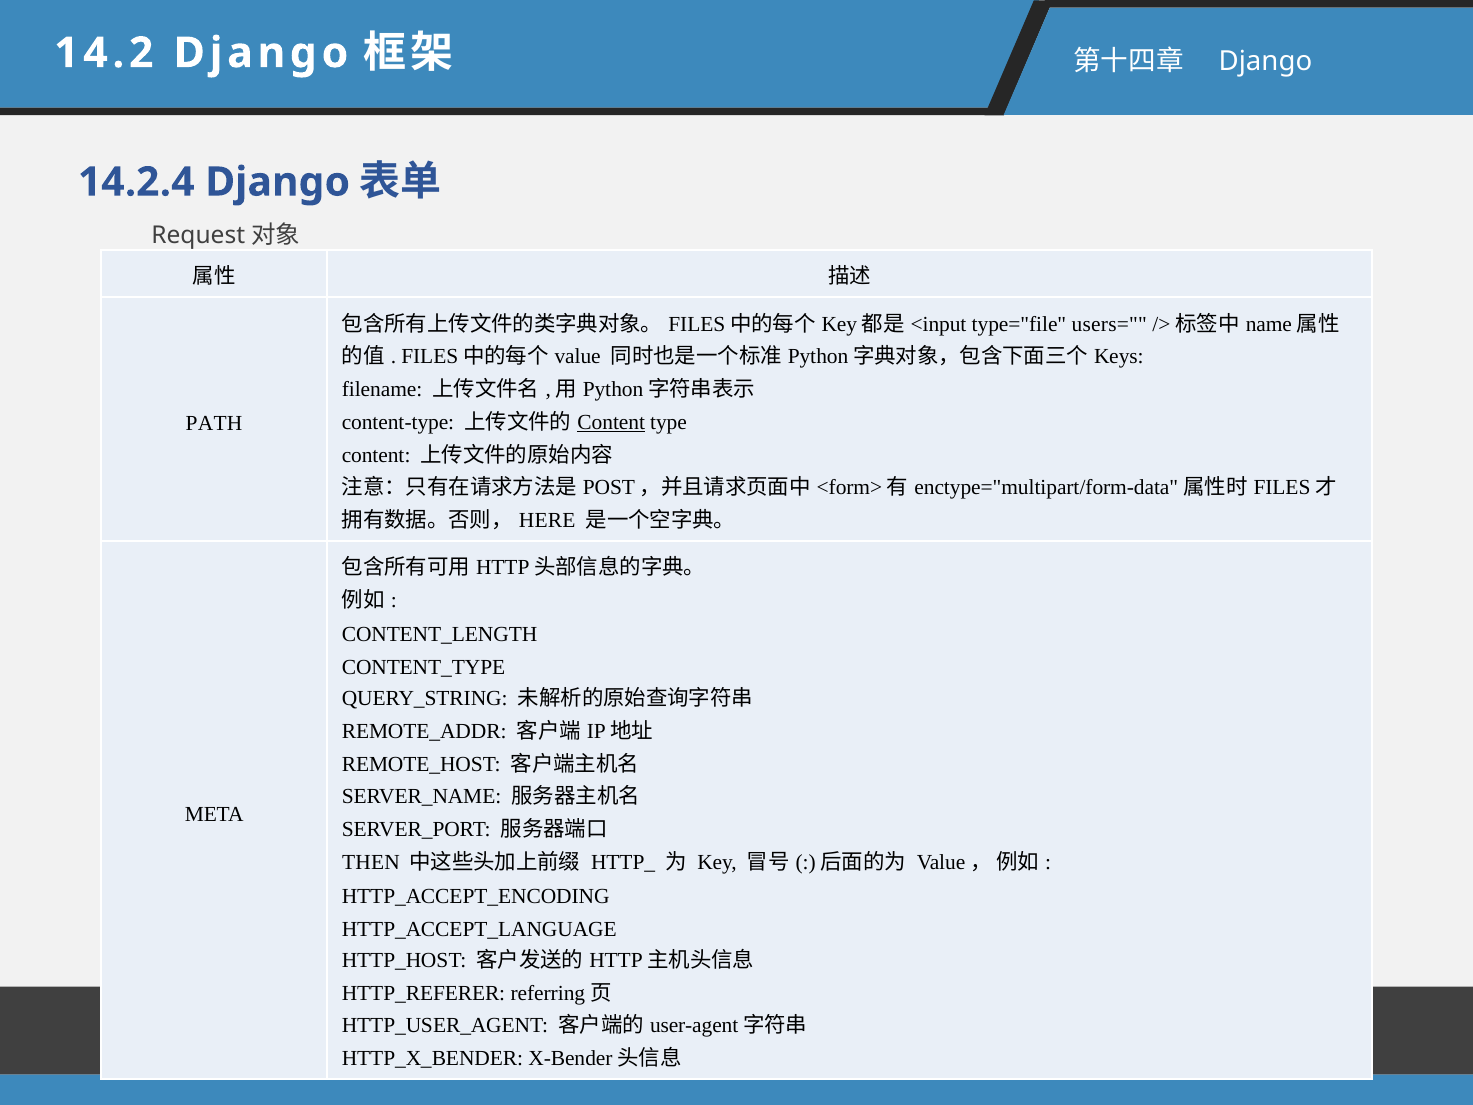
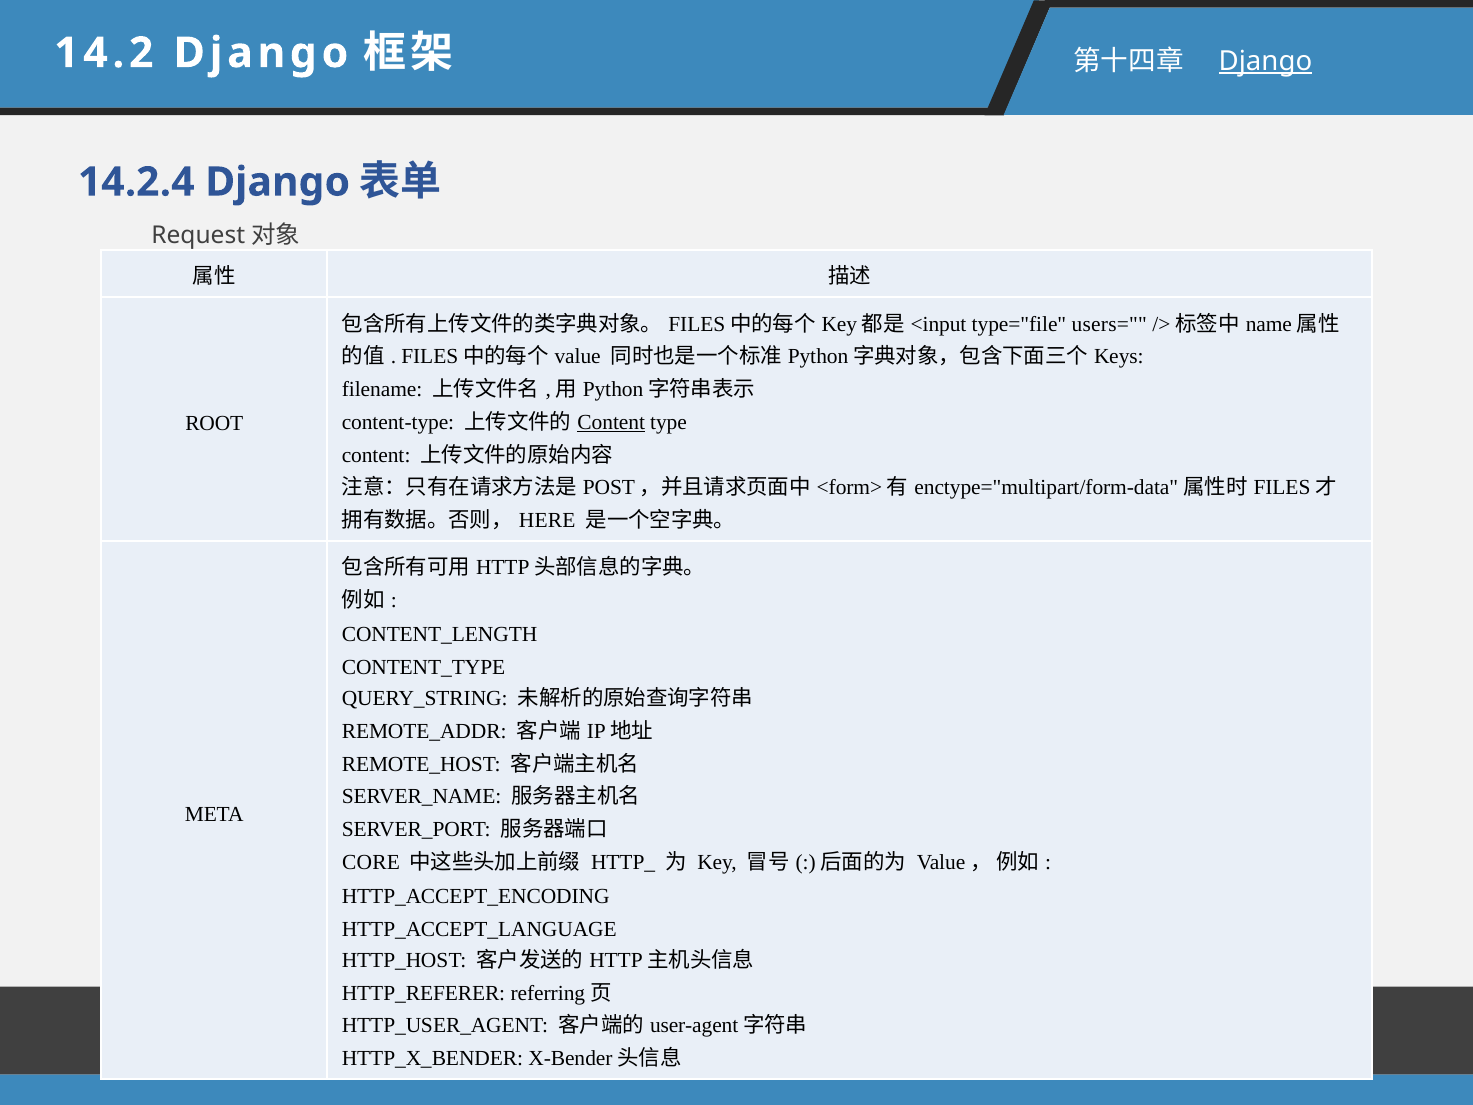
Django underline: none -> present (1265, 61)
PATH: PATH -> ROOT (214, 424)
THEN: THEN -> CORE (371, 862)
